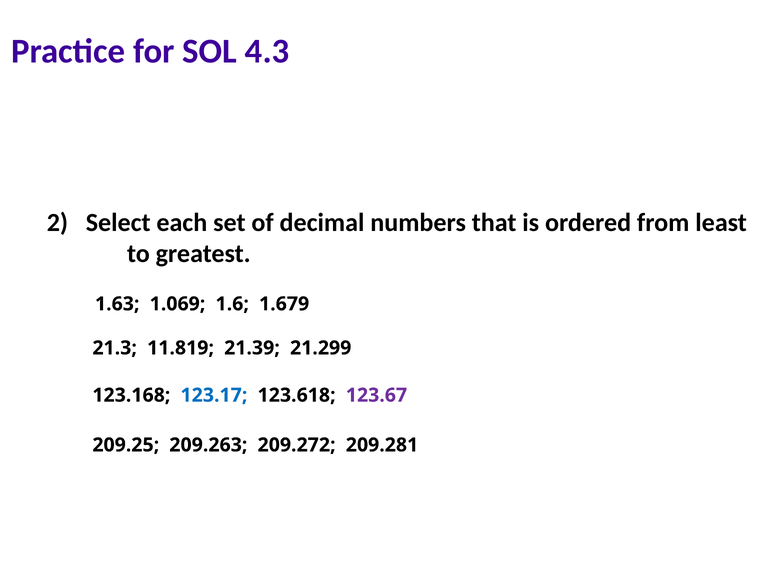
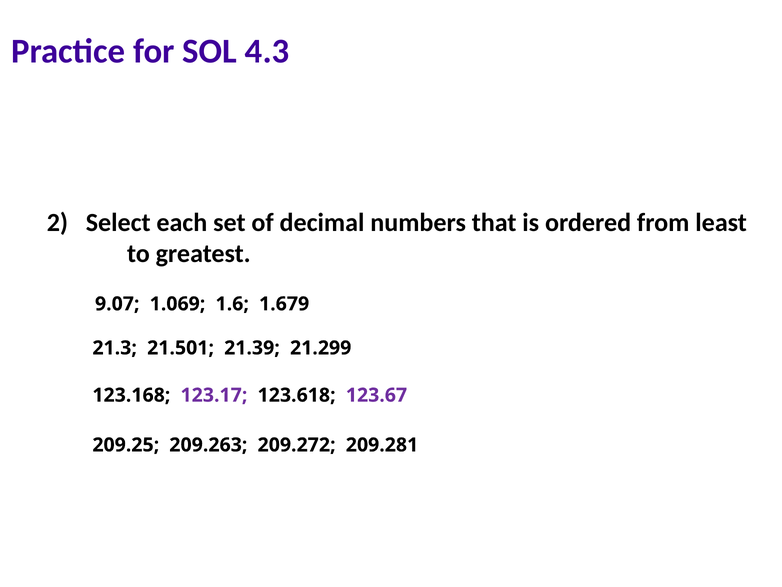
1.63: 1.63 -> 9.07 (117, 304)
11.819: 11.819 -> 21.501 (181, 348)
123.17 colour: blue -> purple (214, 395)
